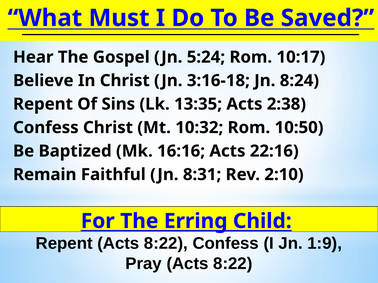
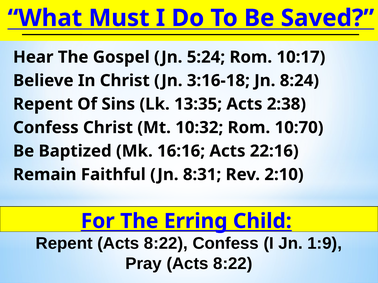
10:50: 10:50 -> 10:70 (299, 128)
